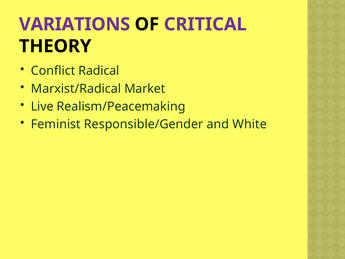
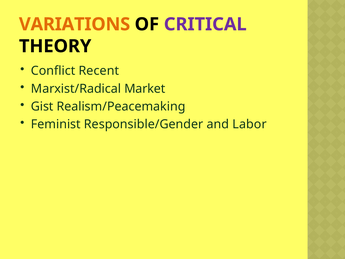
VARIATIONS colour: purple -> orange (75, 24)
Radical: Radical -> Recent (99, 71)
Live: Live -> Gist (42, 106)
White: White -> Labor (250, 124)
